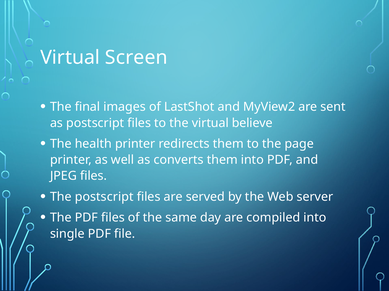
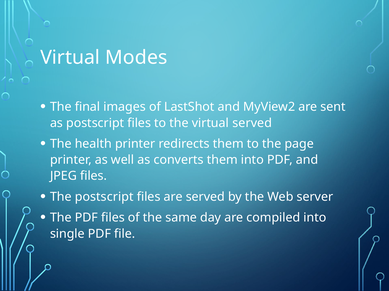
Screen: Screen -> Modes (136, 58)
virtual believe: believe -> served (252, 123)
